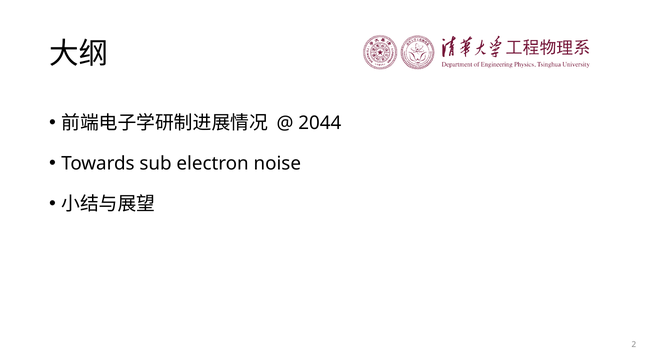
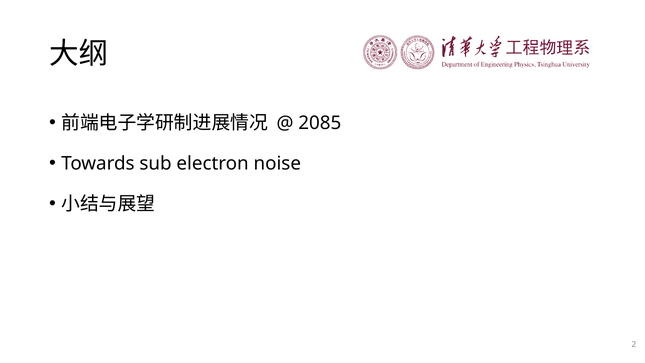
2044: 2044 -> 2085 (320, 123)
